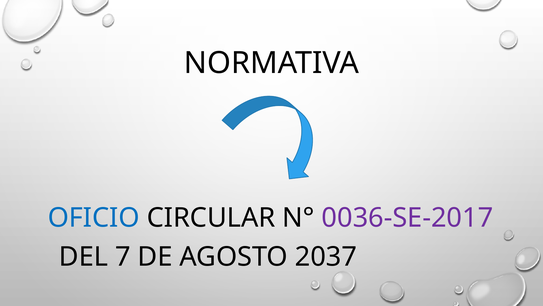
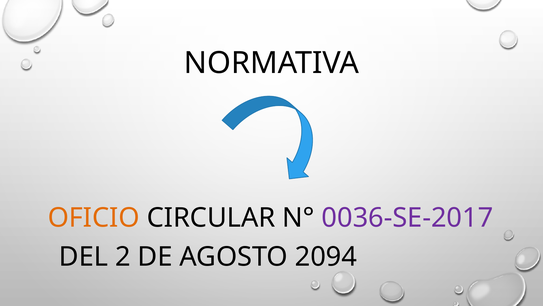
OFICIO colour: blue -> orange (94, 217)
7: 7 -> 2 (123, 256)
2037: 2037 -> 2094 (326, 256)
